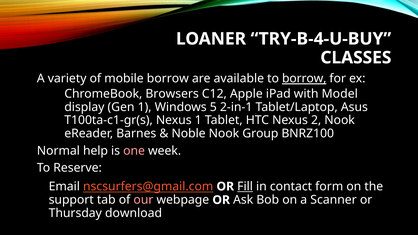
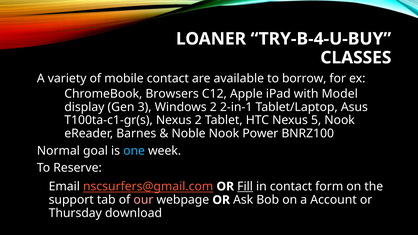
mobile borrow: borrow -> contact (168, 79)
borrow underline: present -> none (304, 79)
Gen 1: 1 -> 3 (145, 107)
Windows 5: 5 -> 2 (213, 107)
Nexus 1: 1 -> 2 (198, 120)
2: 2 -> 5 (316, 120)
Group: Group -> Power (260, 133)
help: help -> goal (95, 151)
one colour: pink -> light blue (134, 151)
Scanner: Scanner -> Account (334, 200)
